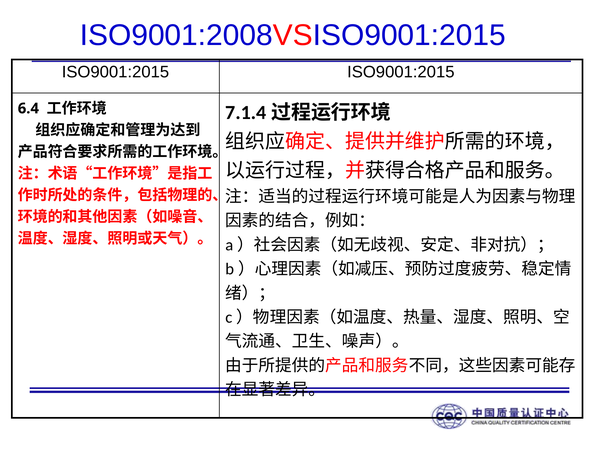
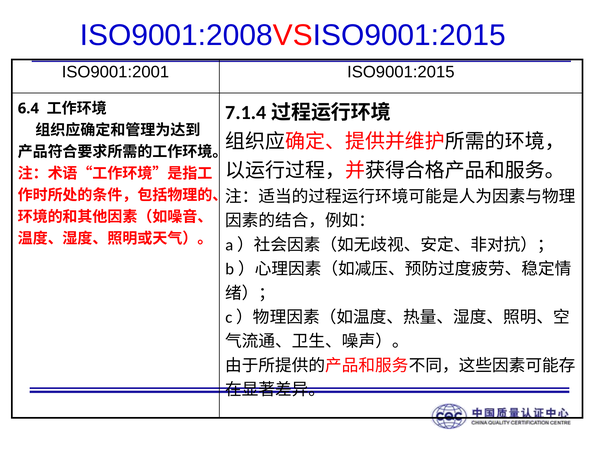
ISO9001:2015: ISO9001:2015 -> ISO9001:2001 (115, 72)
